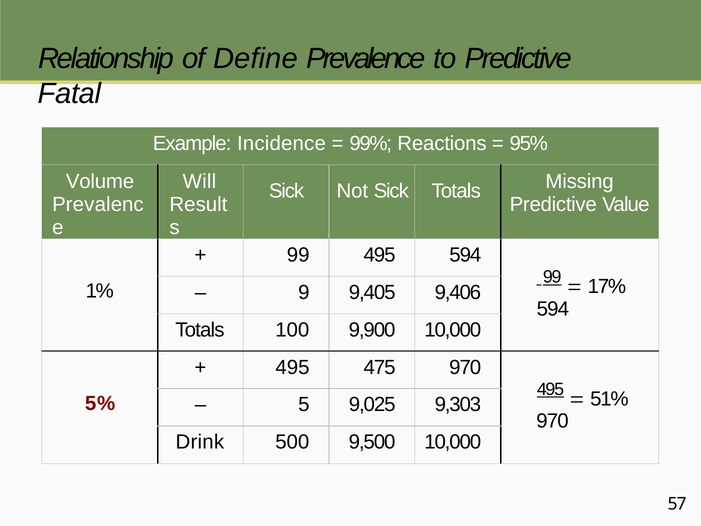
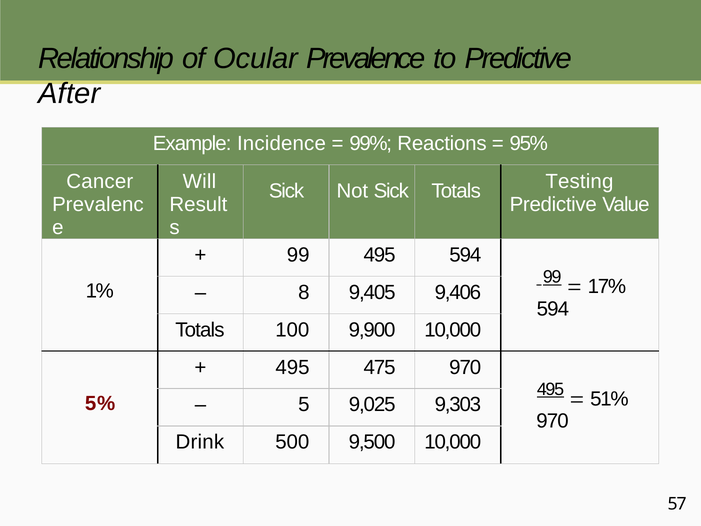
Define: Define -> Ocular (256, 59)
Fatal: Fatal -> After (69, 94)
Volume: Volume -> Cancer (100, 181)
Missing: Missing -> Testing (579, 181)
9: 9 -> 8 (304, 292)
